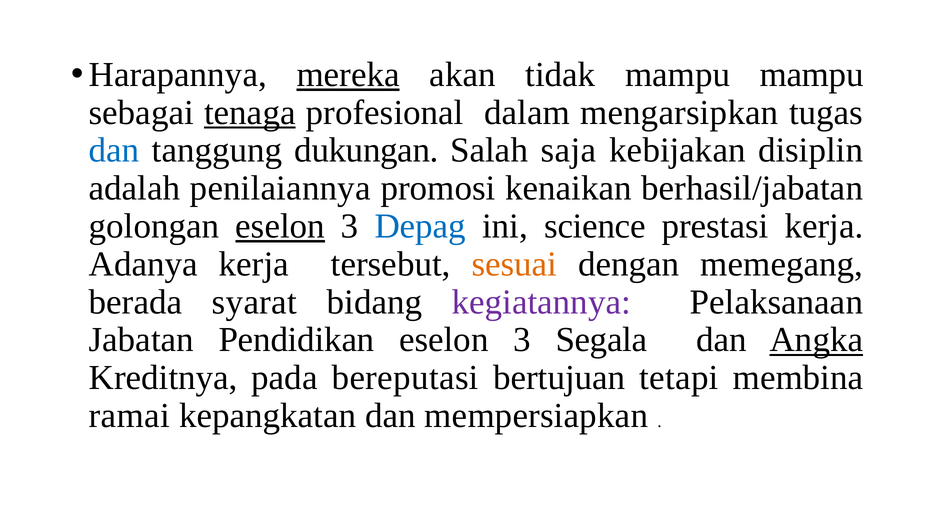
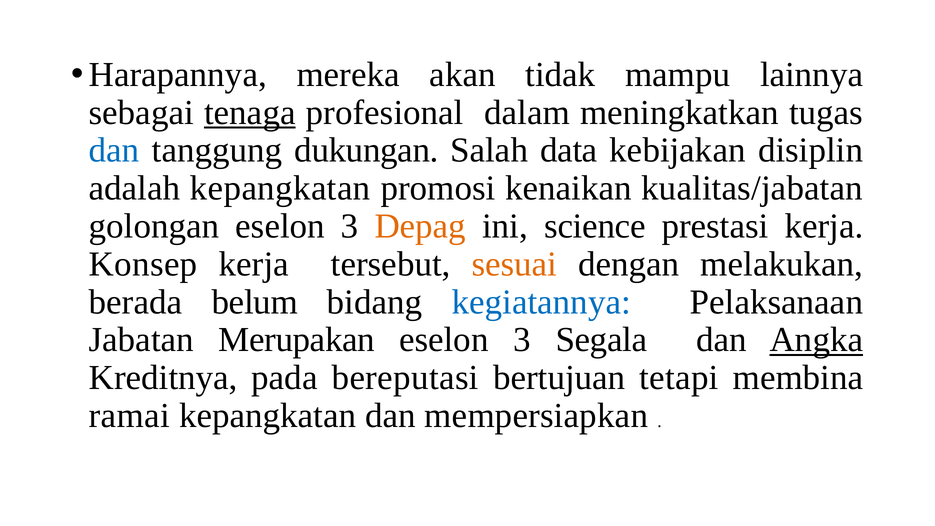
mereka underline: present -> none (348, 75)
mampu mampu: mampu -> lainnya (812, 75)
mengarsipkan: mengarsipkan -> meningkatkan (679, 112)
saja: saja -> data (569, 150)
adalah penilaiannya: penilaiannya -> kepangkatan (280, 188)
berhasil/jabatan: berhasil/jabatan -> kualitas/jabatan (752, 188)
eselon underline: present -> none (280, 226)
Depag colour: blue -> orange (420, 226)
Adanya: Adanya -> Konsep (143, 264)
memegang: memegang -> melakukan (782, 264)
syarat: syarat -> belum (255, 302)
kegiatannya colour: purple -> blue (541, 302)
Pendidikan: Pendidikan -> Merupakan (297, 340)
